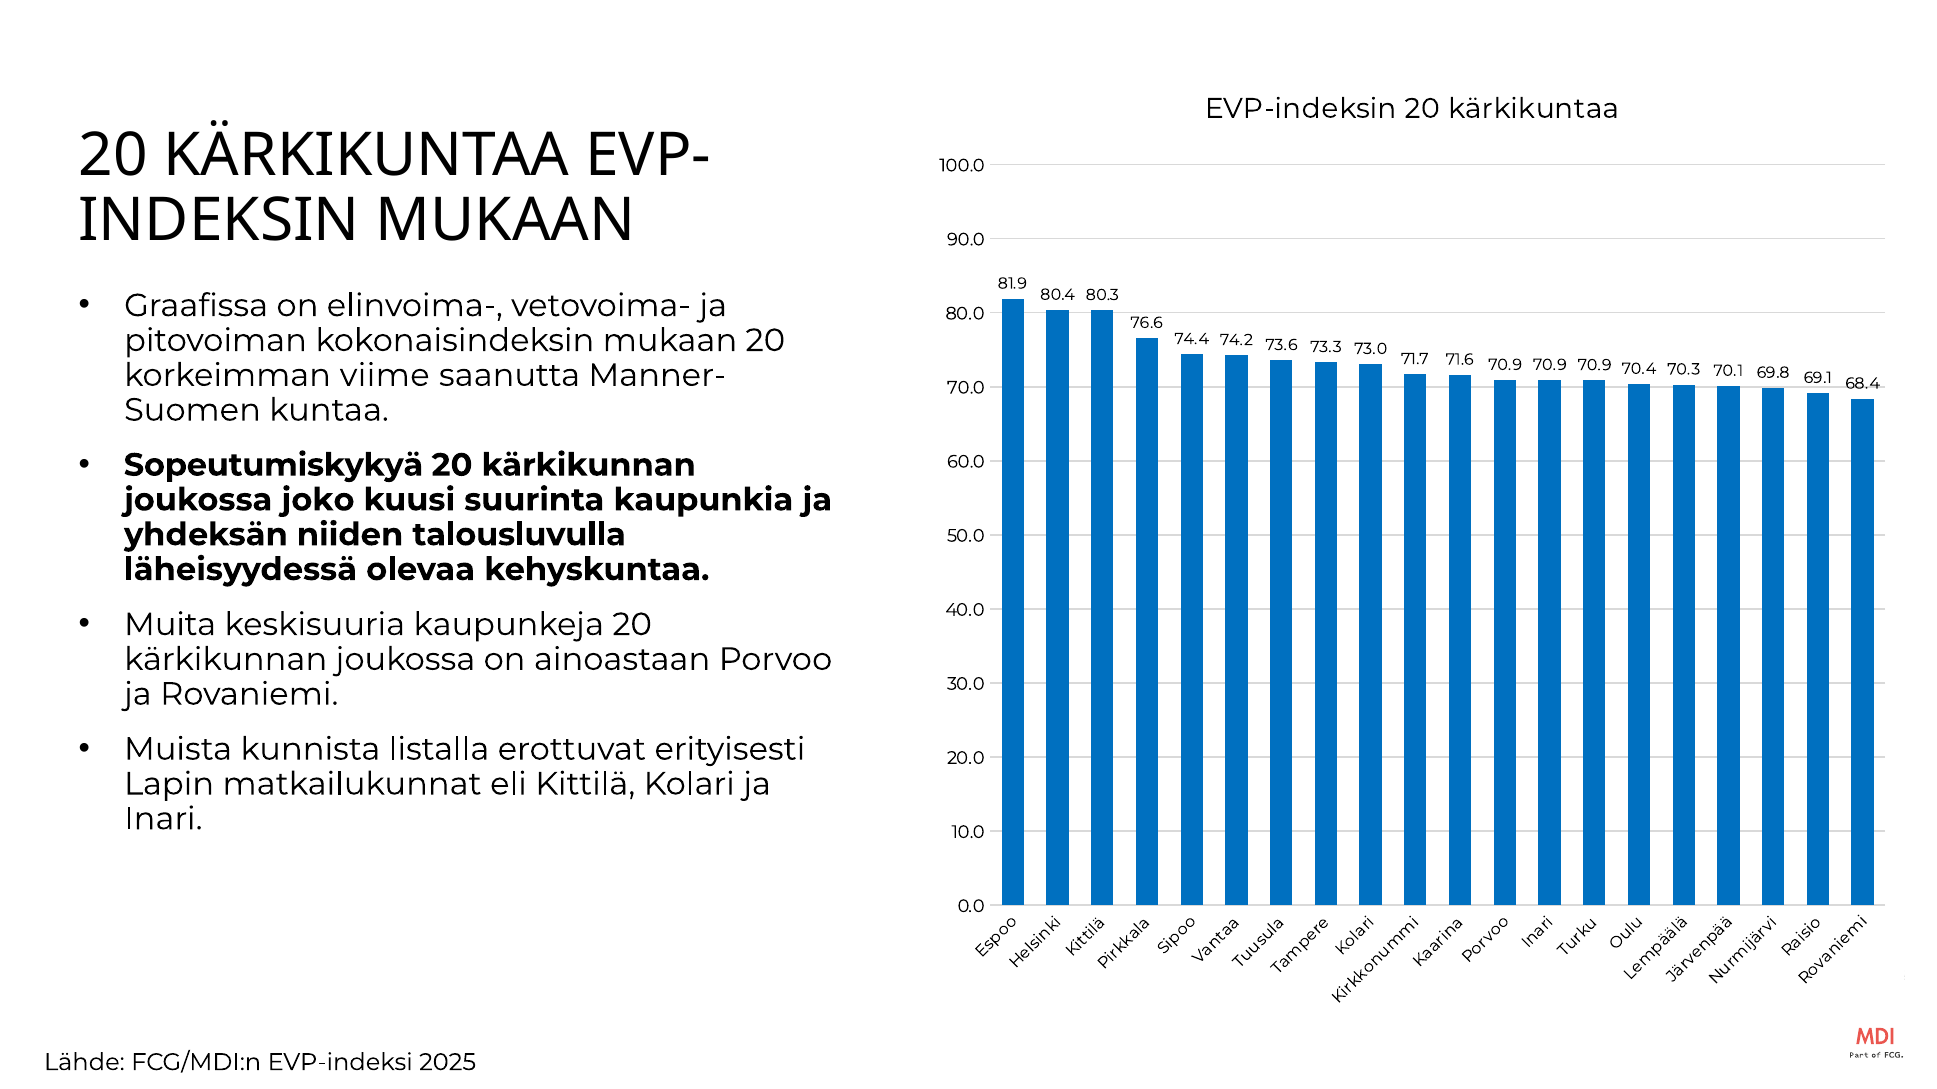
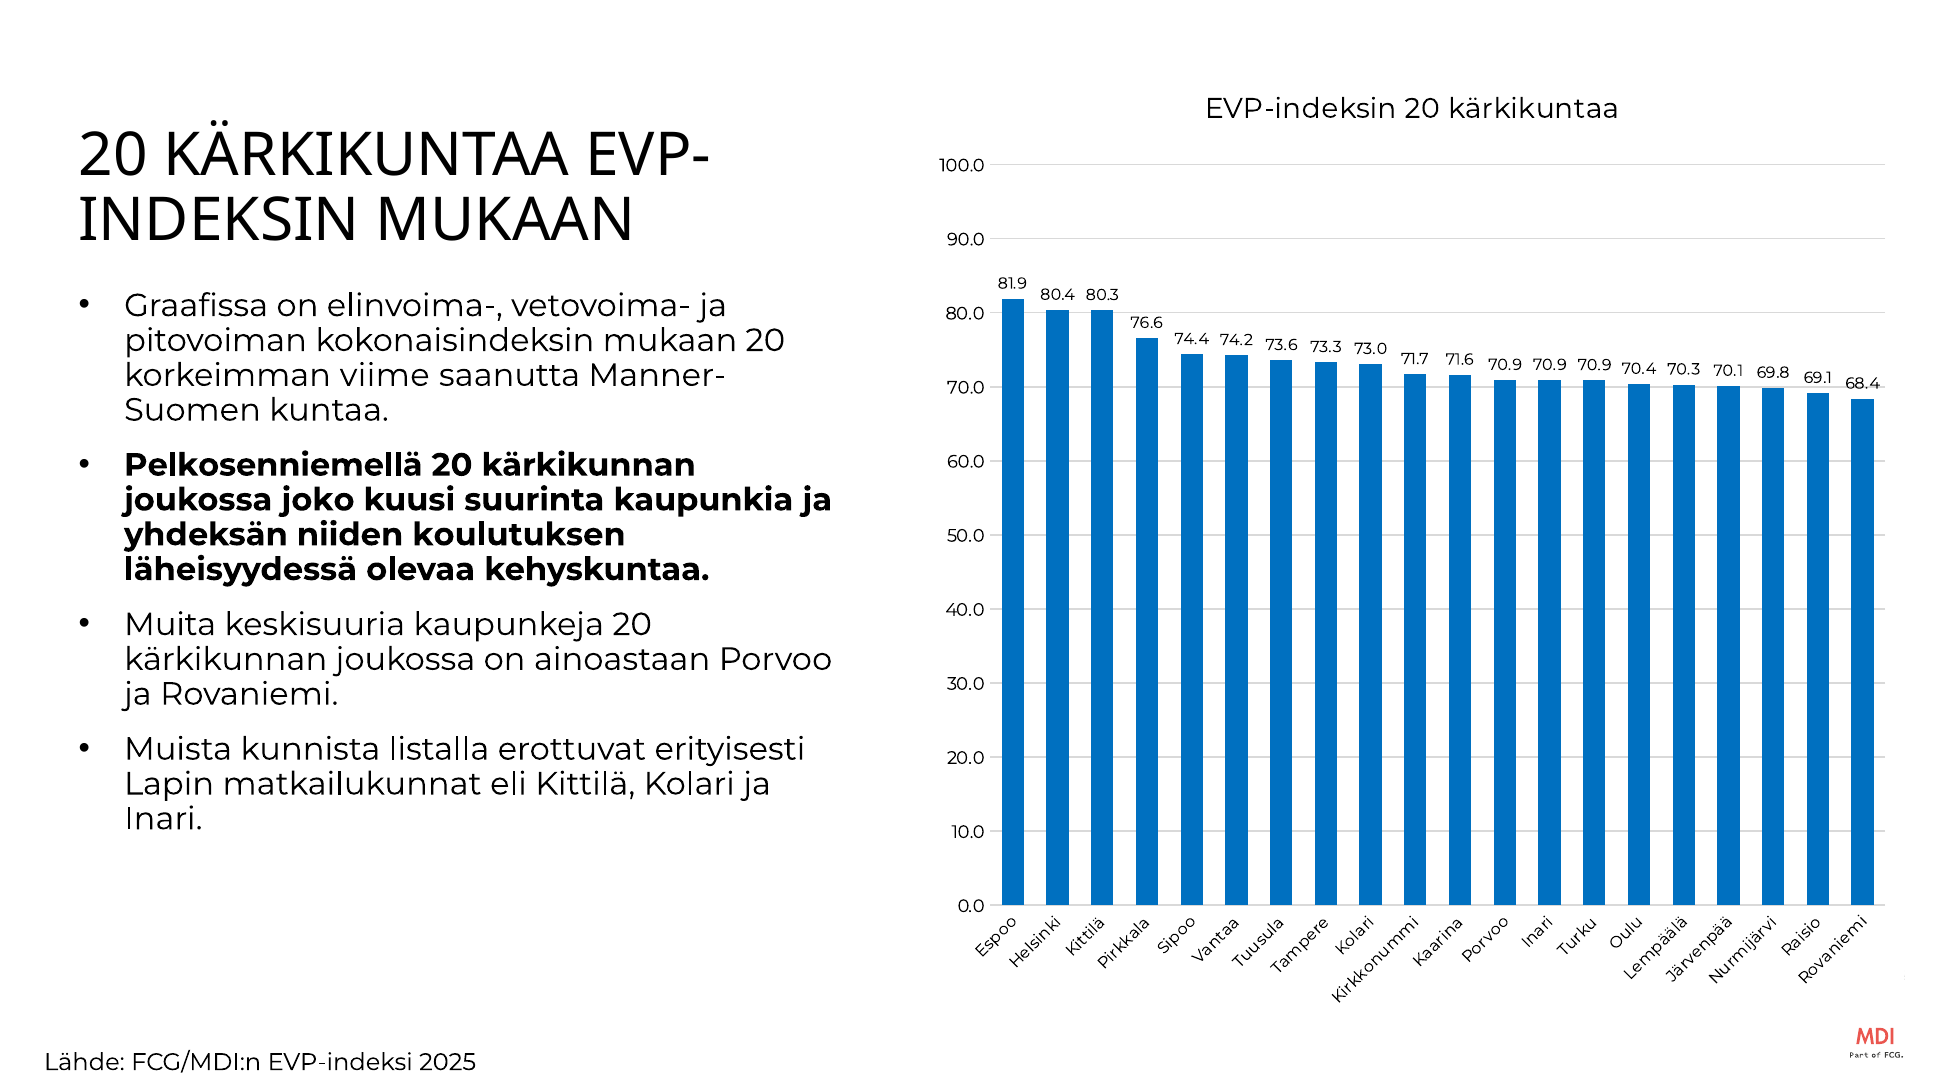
Sopeutumiskykyä: Sopeutumiskykyä -> Pelkosenniemellä (273, 465)
talousluvulla: talousluvulla -> koulutuksen (519, 535)
